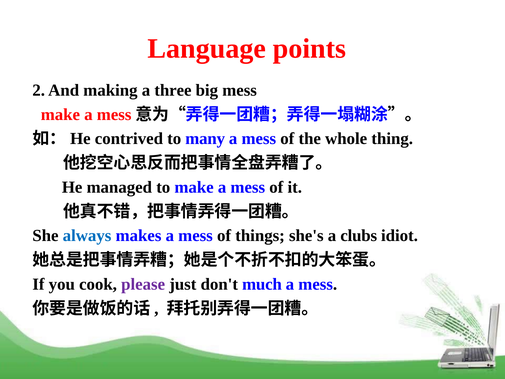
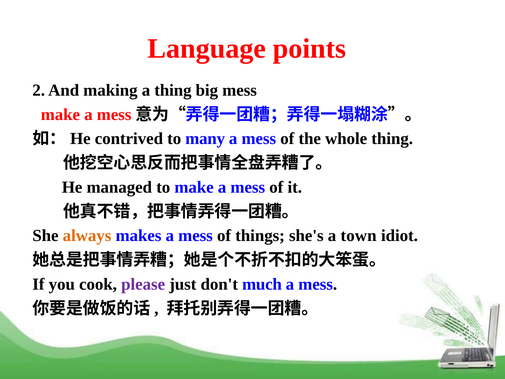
a three: three -> thing (173, 90)
always colour: blue -> orange (87, 236)
clubs: clubs -> town (359, 236)
